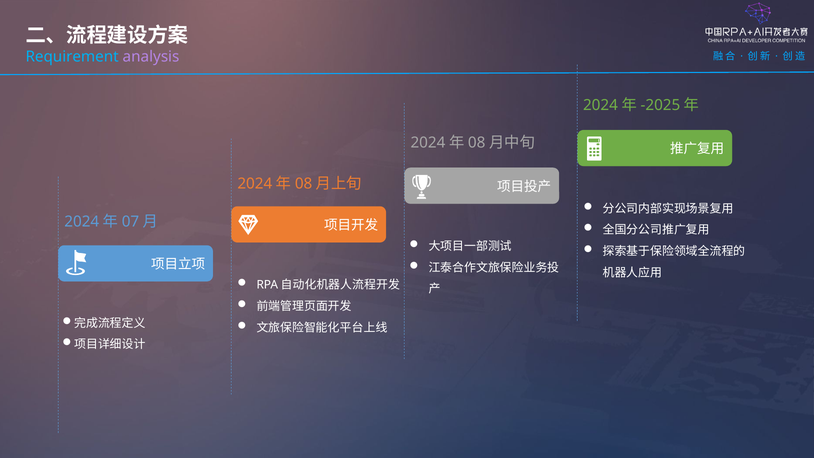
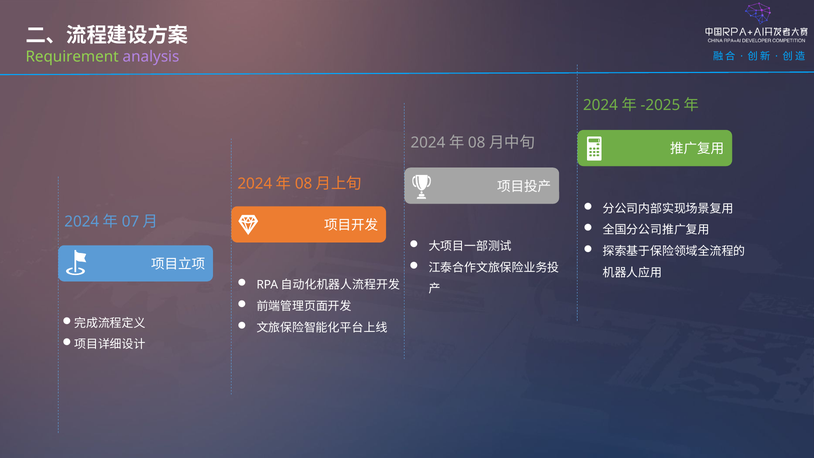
Requirement colour: light blue -> light green (72, 57)
